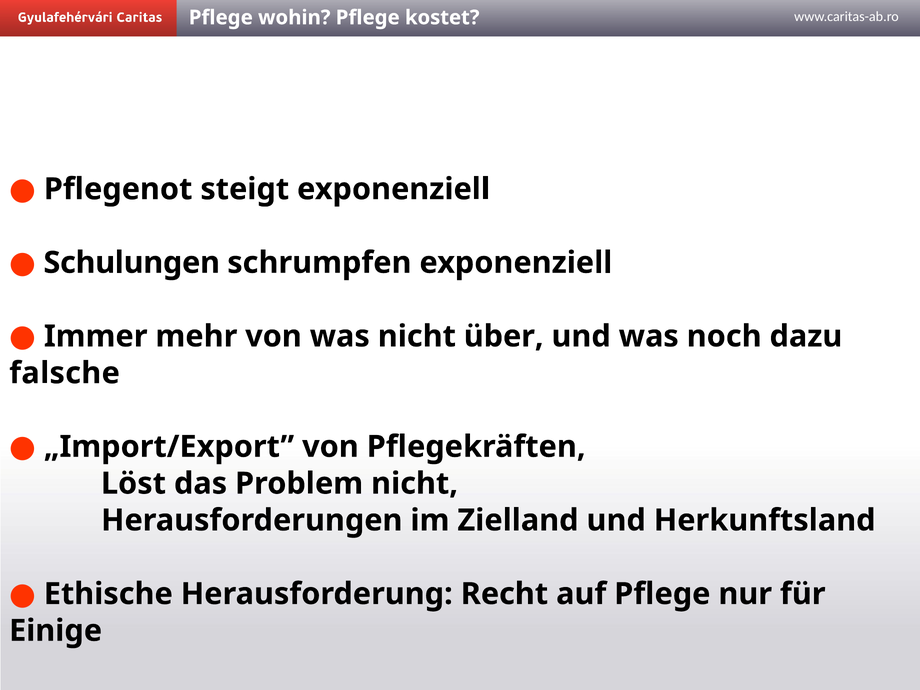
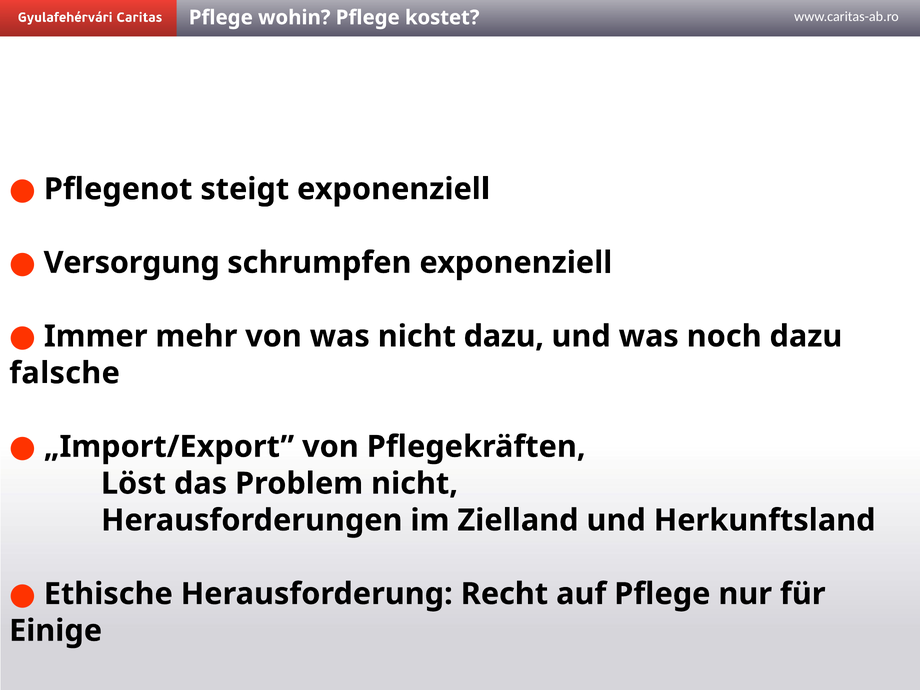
Schulungen: Schulungen -> Versorgung (132, 263)
nicht über: über -> dazu (504, 336)
